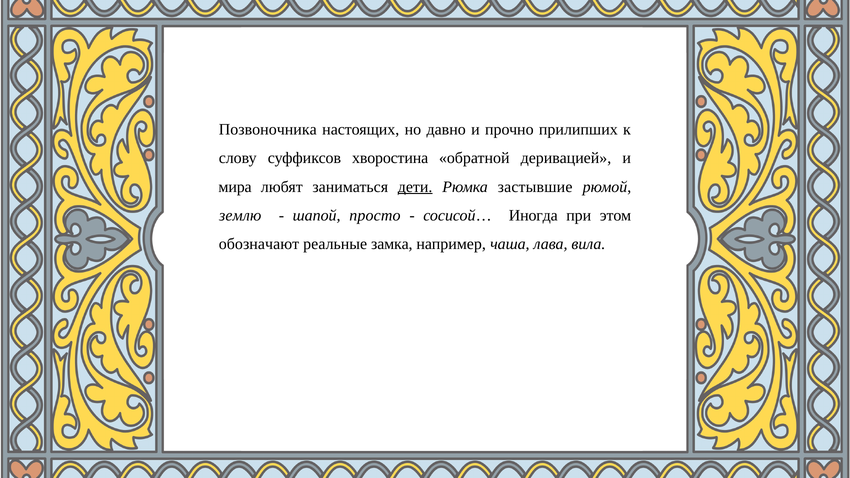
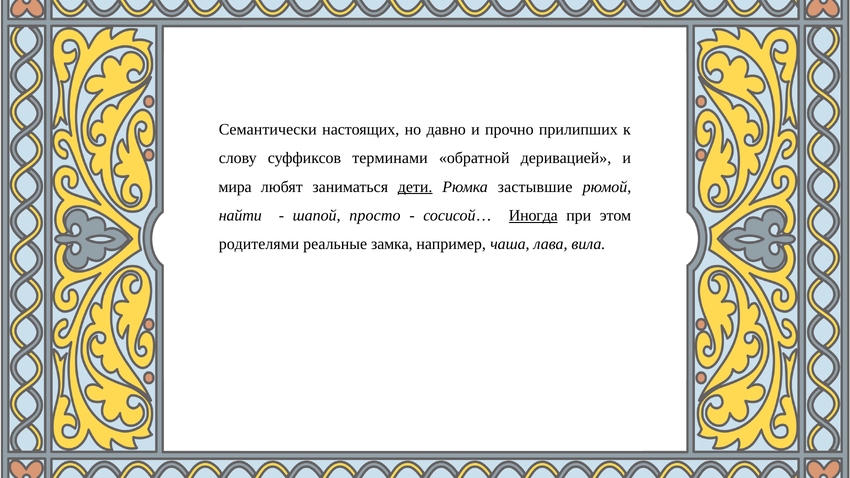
Позвоночника: Позвоночника -> Семантически (268, 129)
хворостина: хворостина -> терминами (390, 158)
землю: землю -> найти (240, 216)
Иногда underline: none -> present (533, 216)
обозначают: обозначают -> родителями (259, 244)
